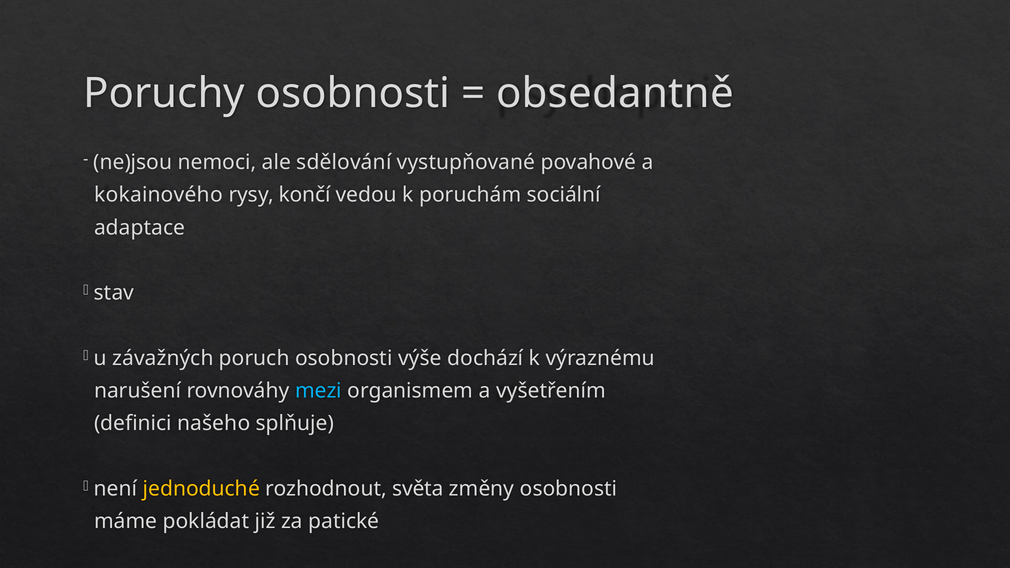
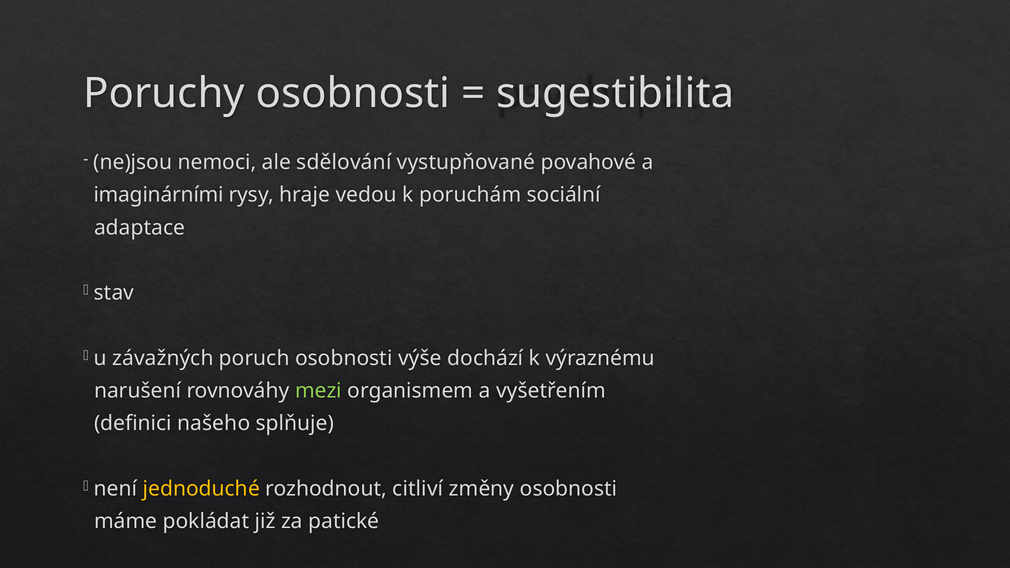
obsedantně: obsedantně -> sugestibilita (615, 94)
kokainového: kokainového -> imaginárními (159, 195)
končí: končí -> hraje (305, 195)
mezi colour: light blue -> light green (318, 391)
světa: světa -> citliví (418, 489)
